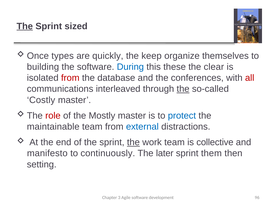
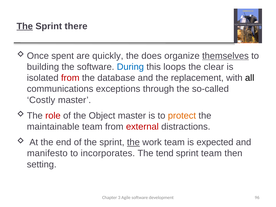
sized: sized -> there (76, 26)
types: types -> spent (63, 56)
keep: keep -> does (152, 56)
themselves underline: none -> present (225, 56)
these: these -> loops (175, 67)
conferences: conferences -> replacement (197, 78)
all colour: red -> black (250, 78)
interleaved: interleaved -> exceptions (118, 89)
the underline: present -> none (183, 89)
Mostly: Mostly -> Object (102, 116)
protect colour: blue -> orange (182, 116)
external colour: blue -> red (142, 127)
collective: collective -> expected (215, 142)
continuously: continuously -> incorporates (108, 153)
later: later -> tend (165, 153)
sprint them: them -> team (211, 153)
